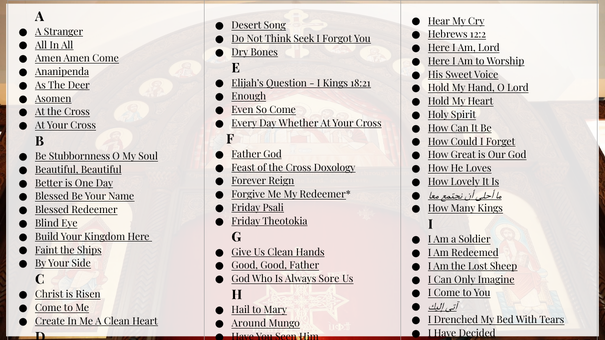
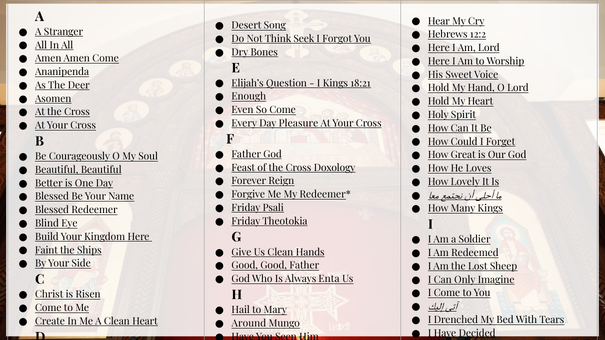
Whether: Whether -> Pleasure (299, 123)
Stubbornness: Stubbornness -> Courageously (79, 157)
Sore: Sore -> Enta (329, 279)
